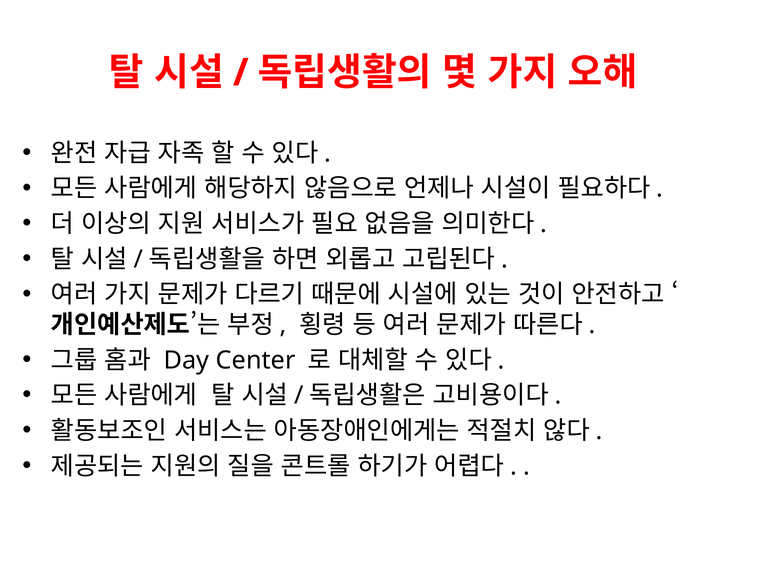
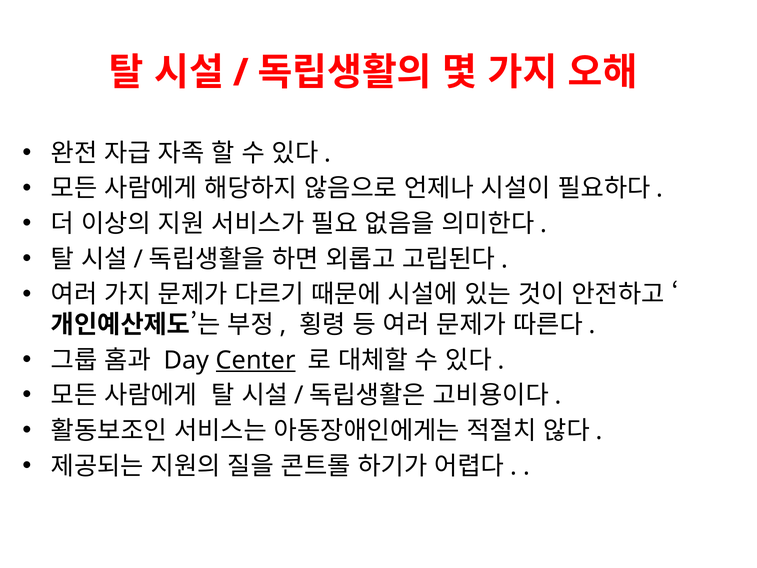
Center underline: none -> present (256, 360)
